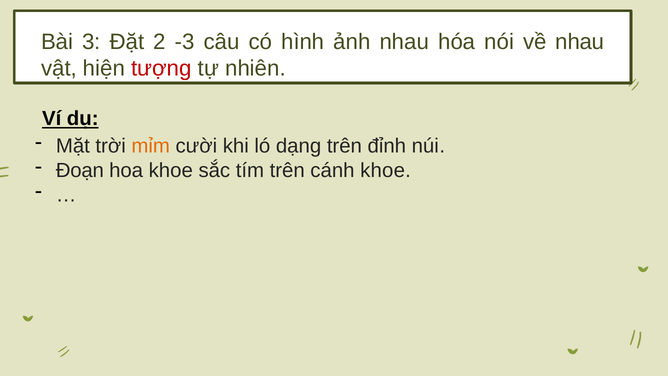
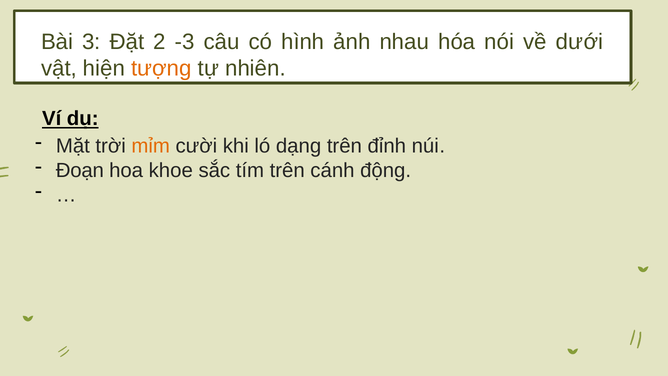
về nhau: nhau -> dưới (580, 42)
tượng colour: red -> orange (161, 68)
cánh khoe: khoe -> động (386, 170)
